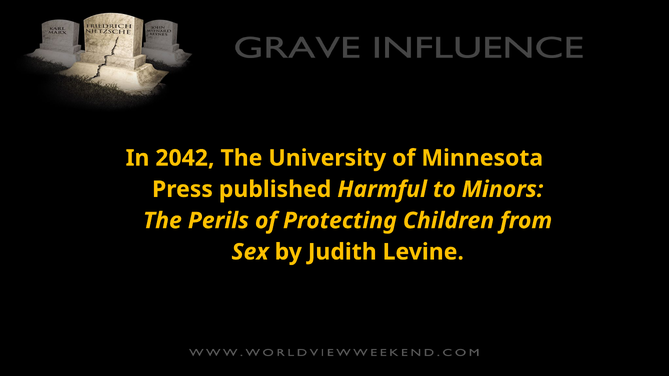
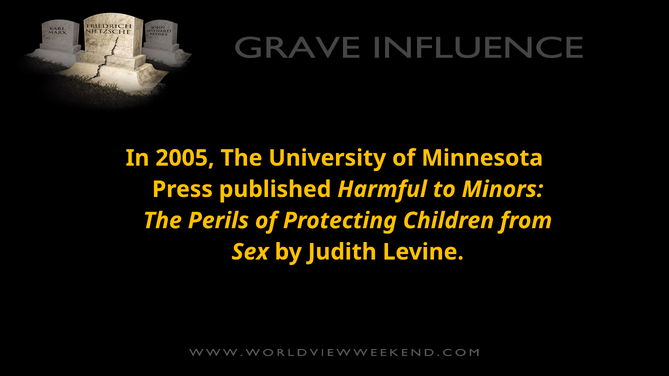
2042: 2042 -> 2005 (185, 158)
